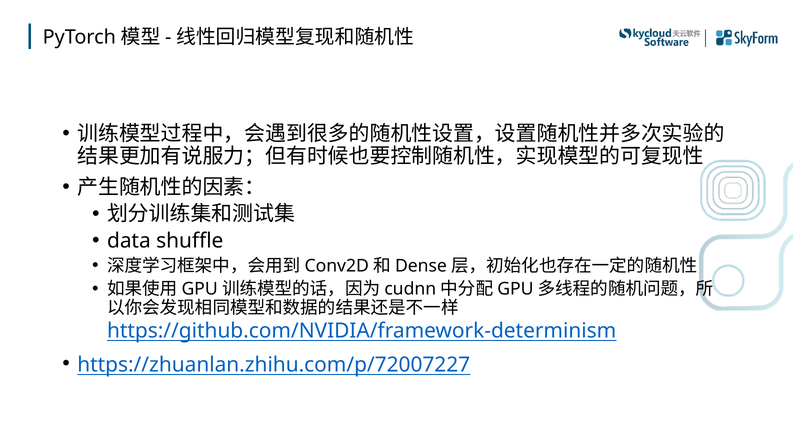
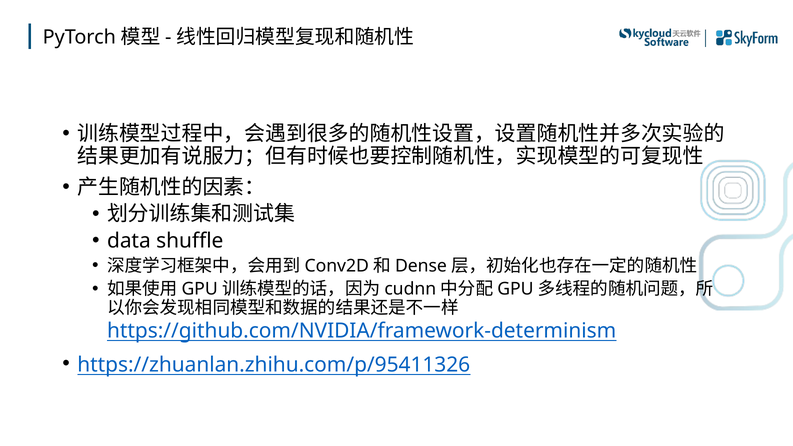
https://zhuanlan.zhihu.com/p/72007227: https://zhuanlan.zhihu.com/p/72007227 -> https://zhuanlan.zhihu.com/p/95411326 (274, 365)
